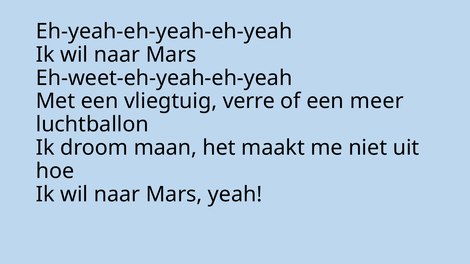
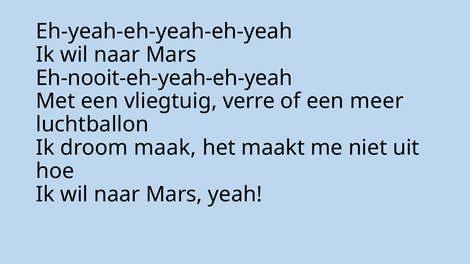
Eh-weet-eh-yeah-eh-yeah: Eh-weet-eh-yeah-eh-yeah -> Eh-nooit-eh-yeah-eh-yeah (164, 78)
maan: maan -> maak (165, 148)
